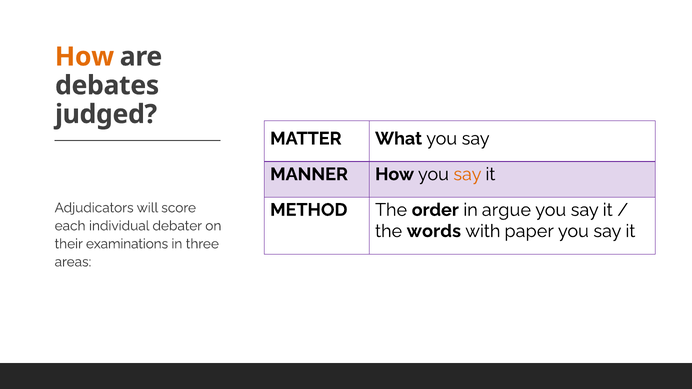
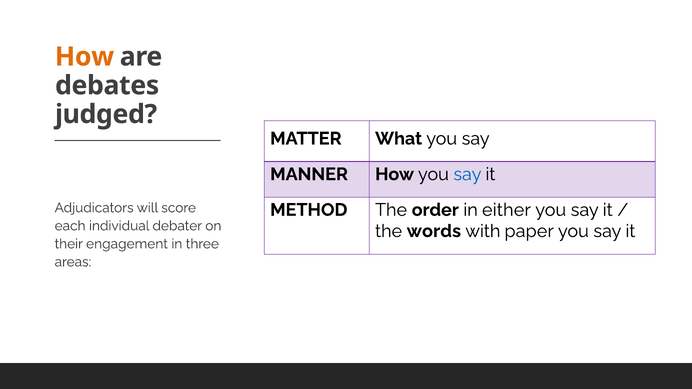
say colour: orange -> blue (467, 174)
argue: argue -> either (506, 210)
examinations: examinations -> engagement (127, 244)
